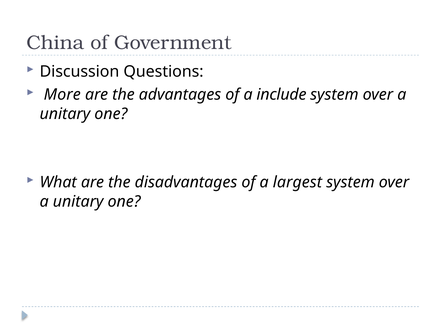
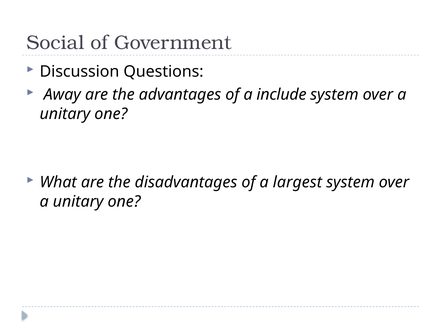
China: China -> Social (55, 43)
More: More -> Away (62, 95)
